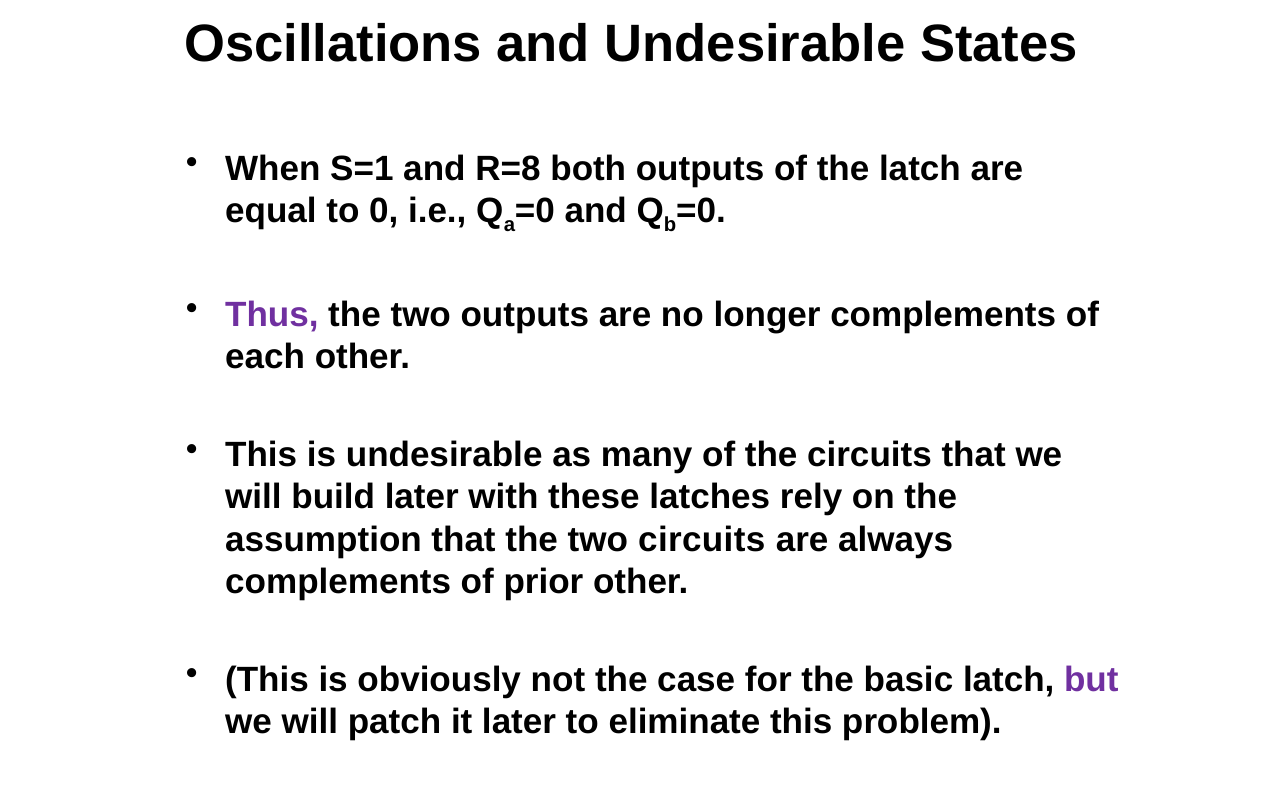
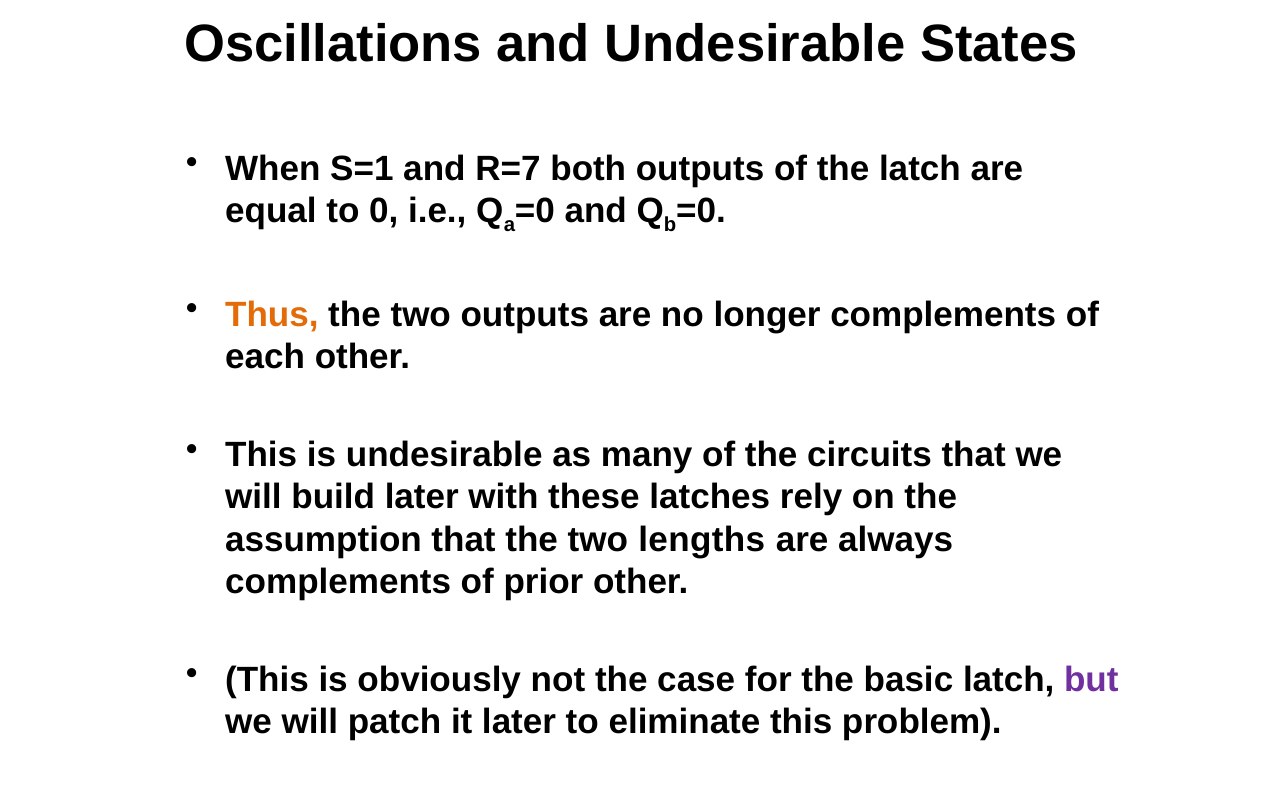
R=8: R=8 -> R=7 (508, 169)
Thus colour: purple -> orange (272, 315)
two circuits: circuits -> lengths (702, 539)
